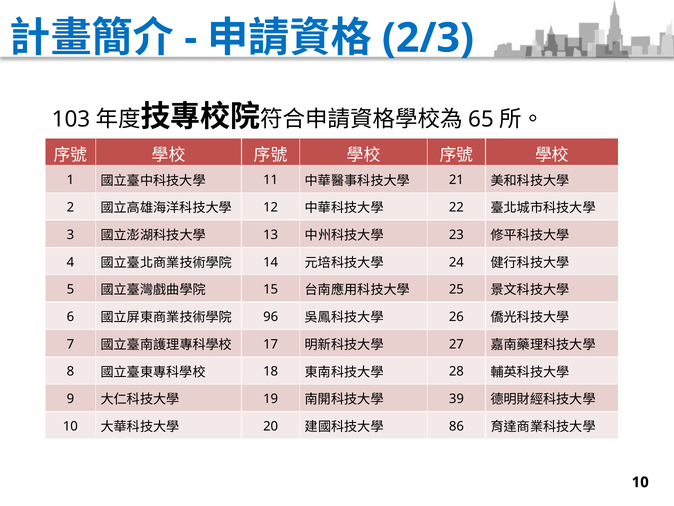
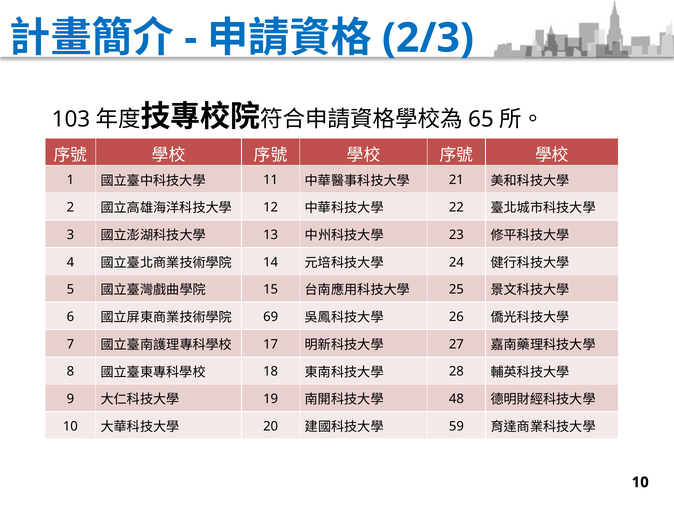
96: 96 -> 69 (271, 317)
39: 39 -> 48 (456, 399)
86: 86 -> 59 (456, 426)
